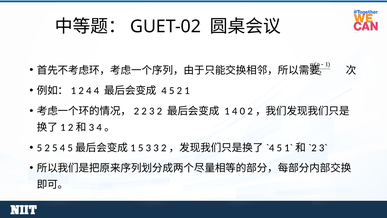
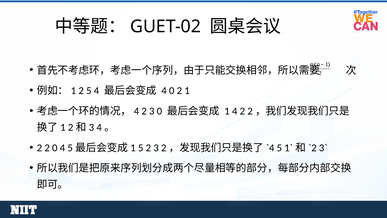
2 4: 4 -> 5 (89, 91)
4 5: 5 -> 0 (172, 91)
2: 2 -> 4 (136, 111)
3 2: 2 -> 0 (159, 111)
1 4 0: 0 -> 2 (242, 111)
5: 5 -> 2 (39, 148)
2 5: 5 -> 0 (55, 148)
5 3: 3 -> 2 (148, 148)
